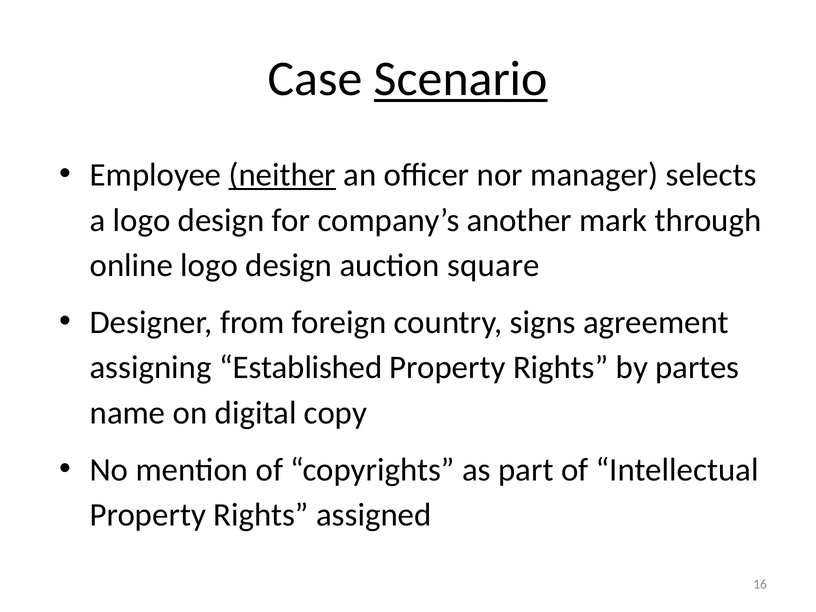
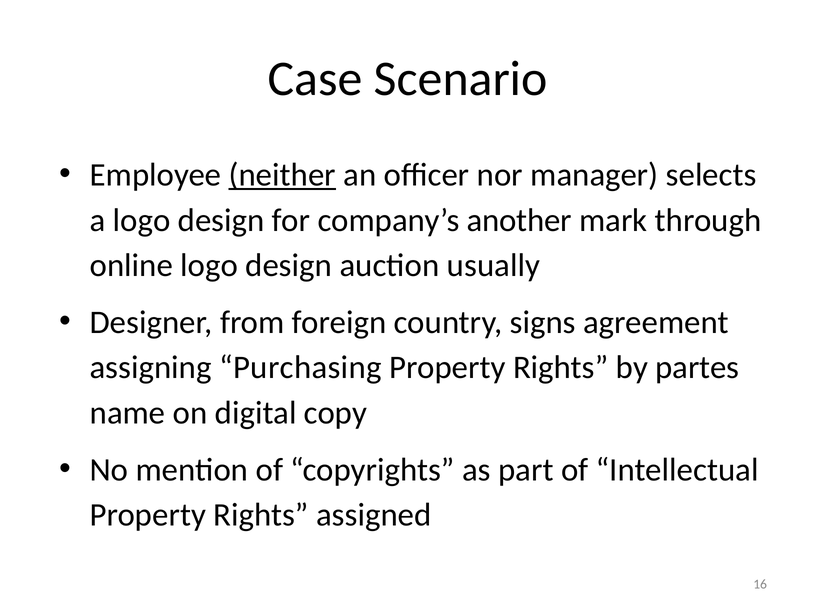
Scenario underline: present -> none (461, 79)
square: square -> usually (493, 266)
Established: Established -> Purchasing (300, 368)
